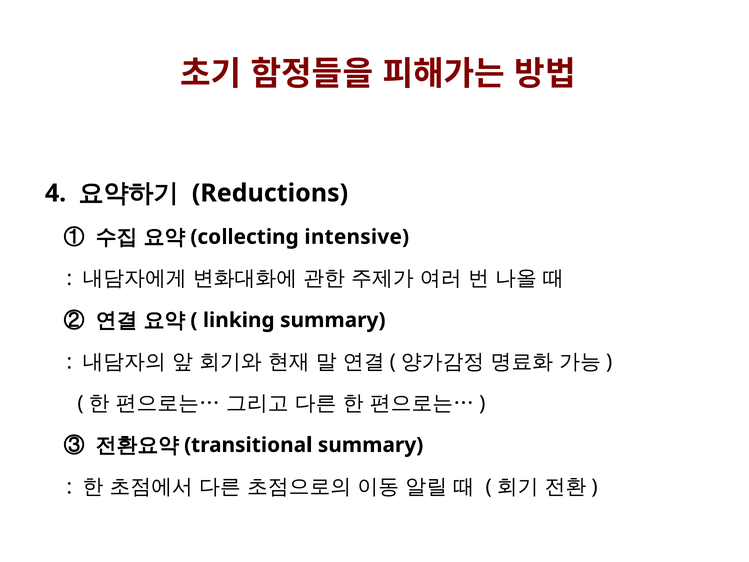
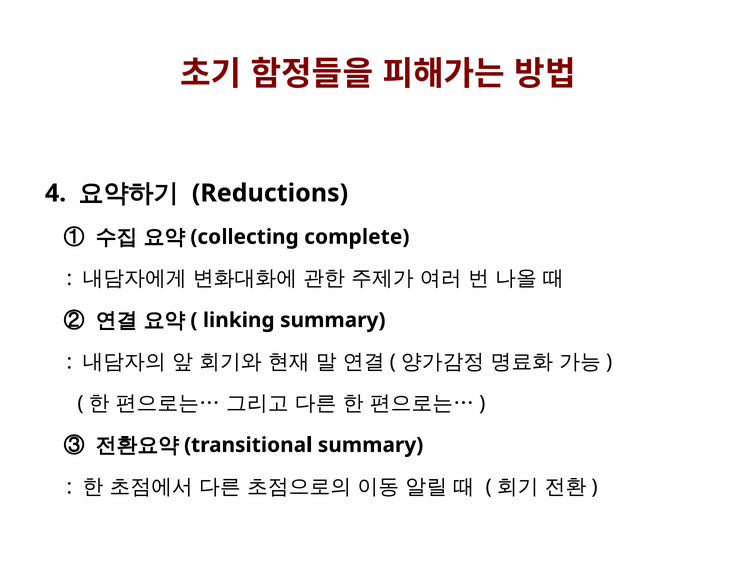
intensive: intensive -> complete (357, 237)
